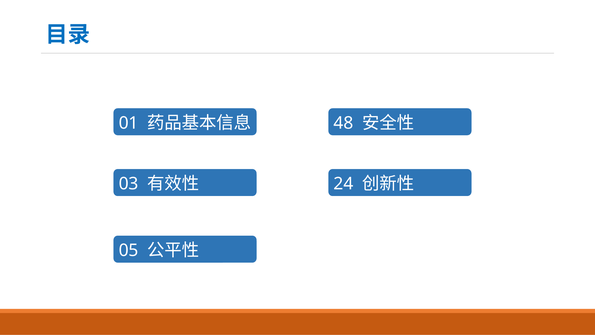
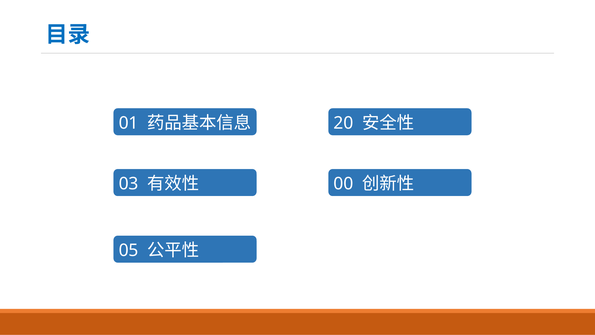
48: 48 -> 20 (344, 123)
24: 24 -> 00 (344, 184)
